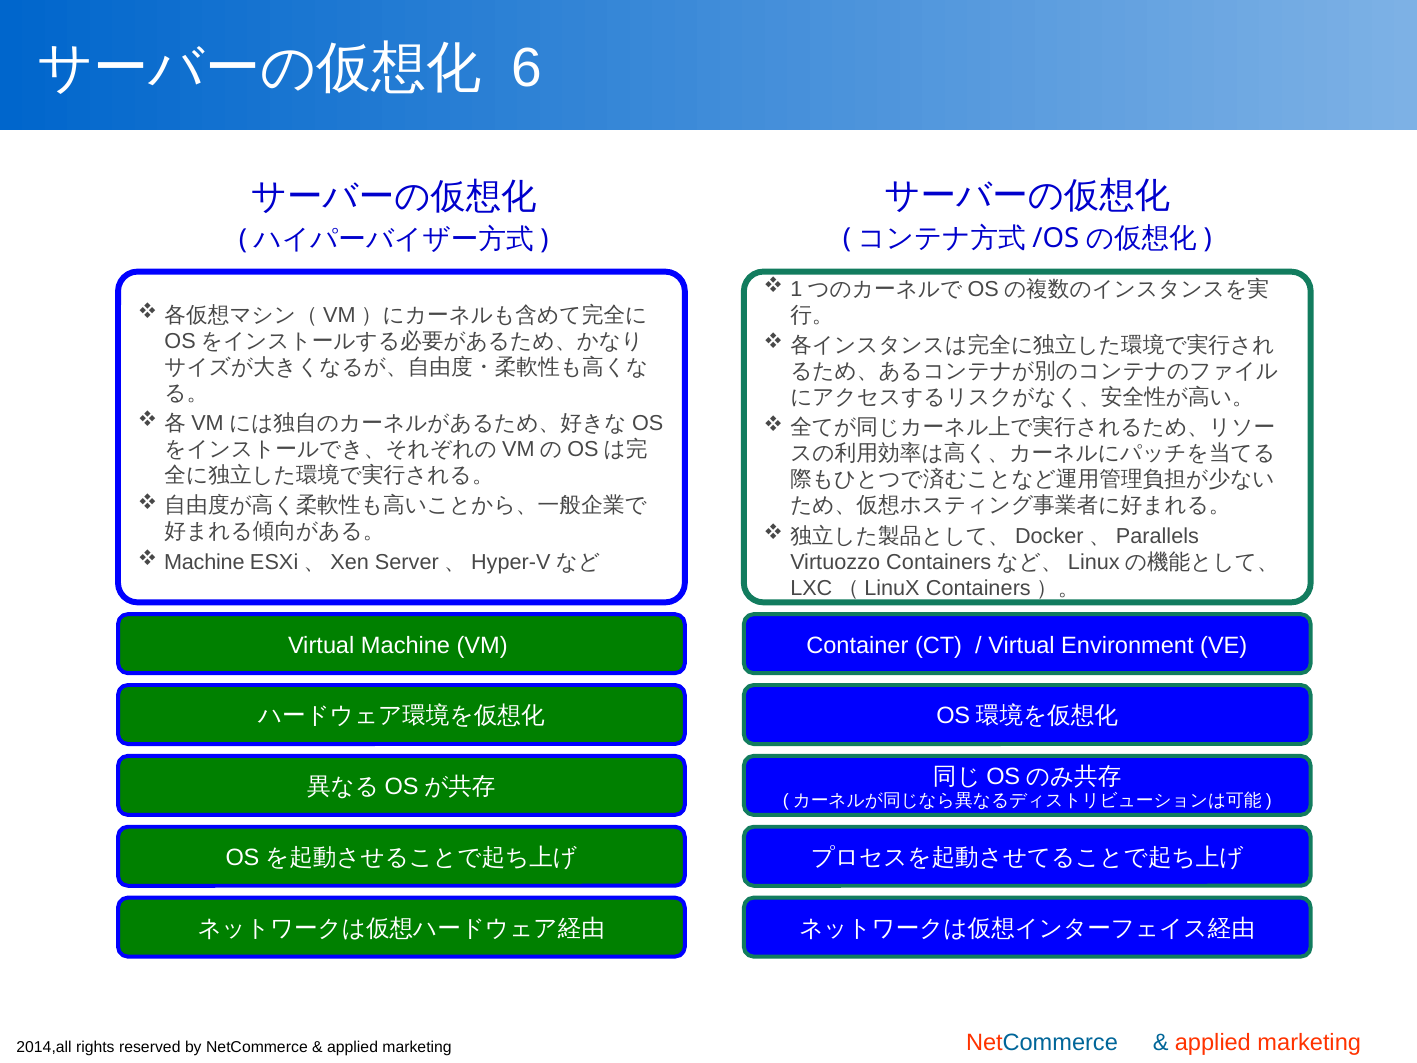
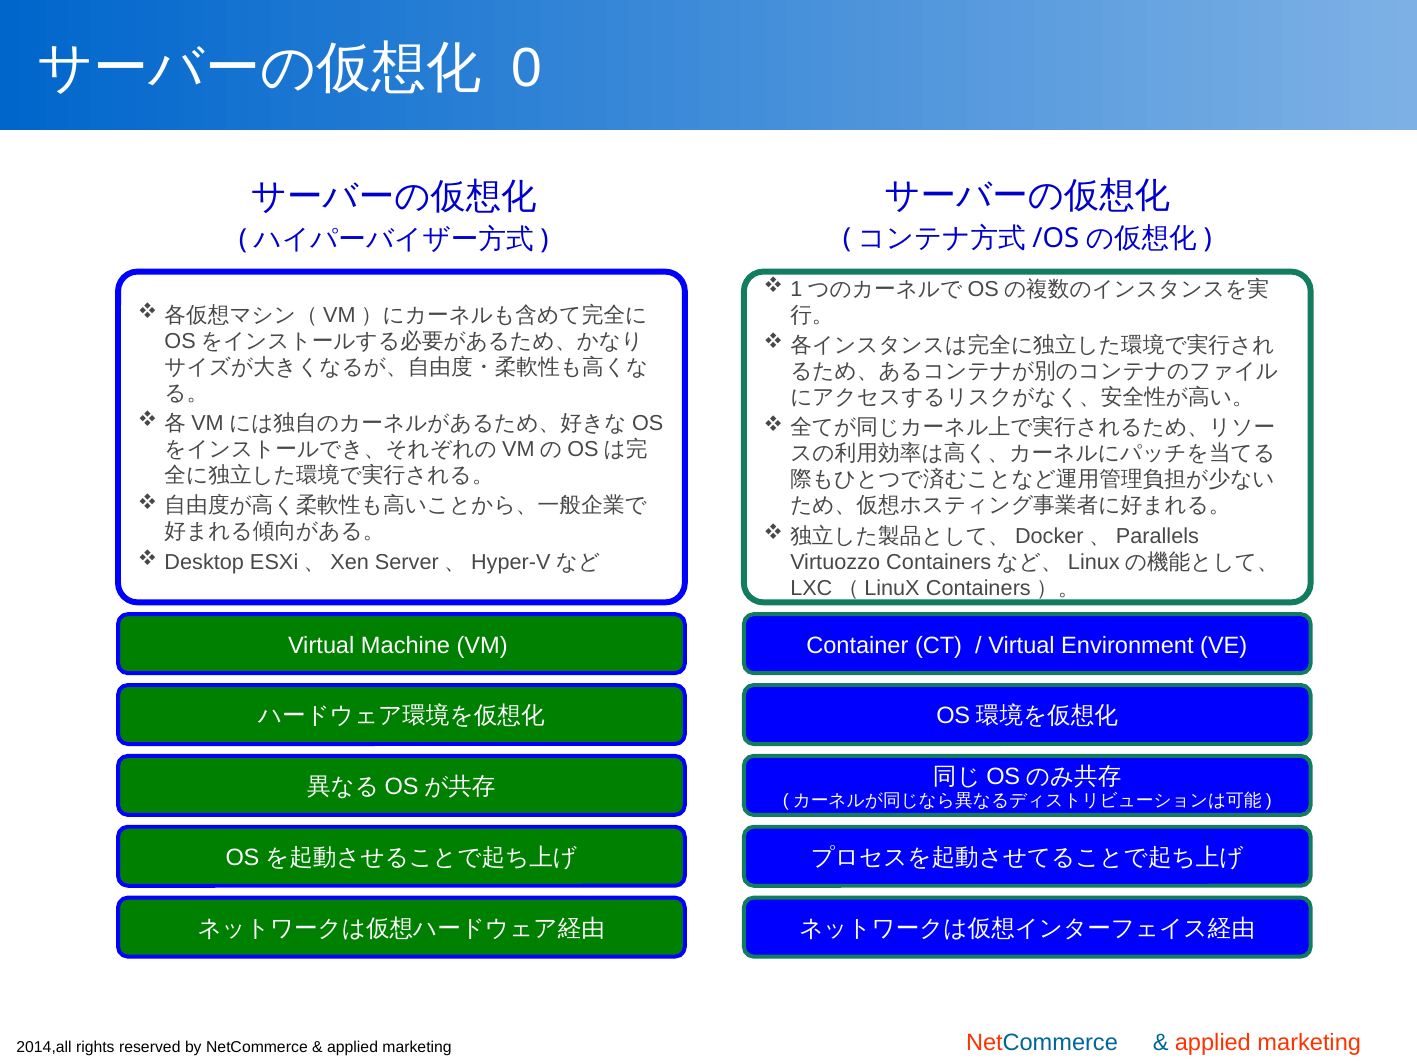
6: 6 -> 0 (527, 69)
Machine: Machine -> Desktop (204, 562)
